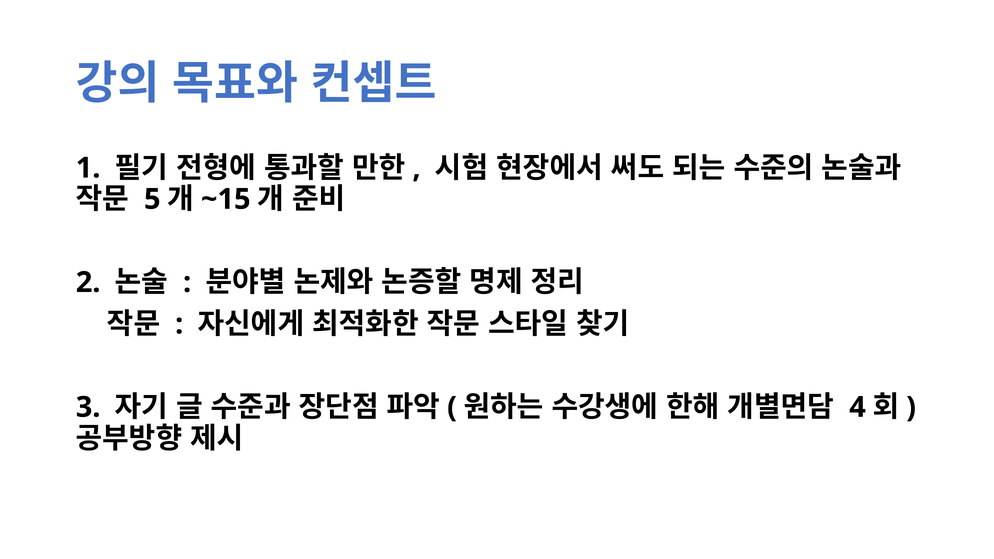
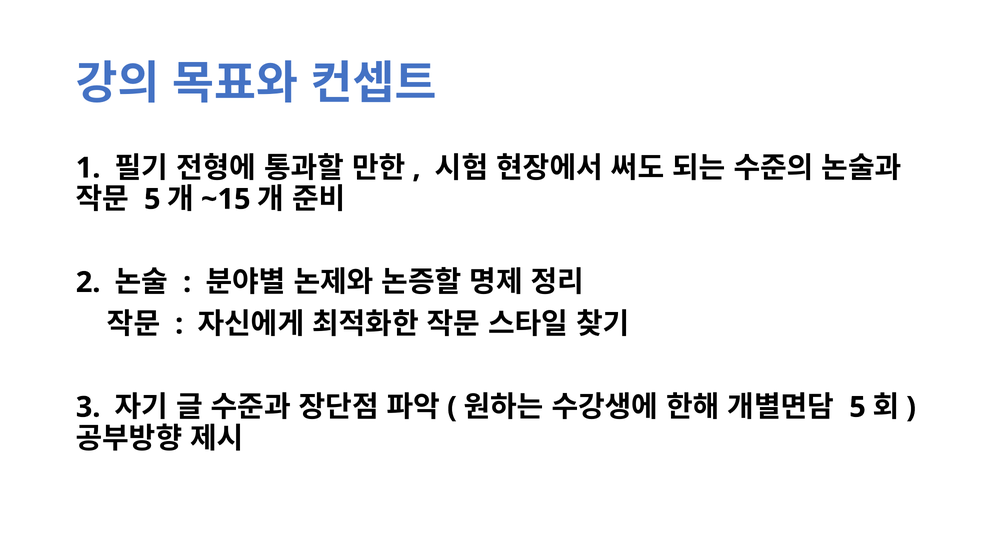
4: 4 -> 5 (858, 407)
